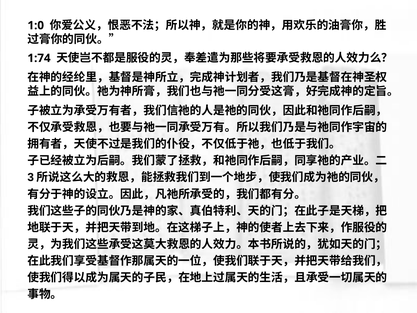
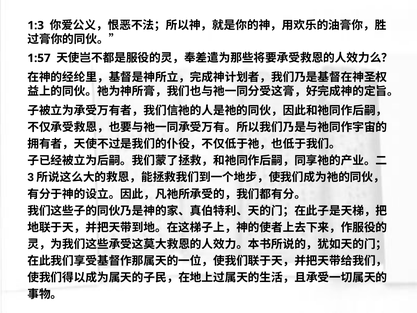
1:0: 1:0 -> 1:3 (36, 25)
1:74: 1:74 -> 1:57 (39, 58)
